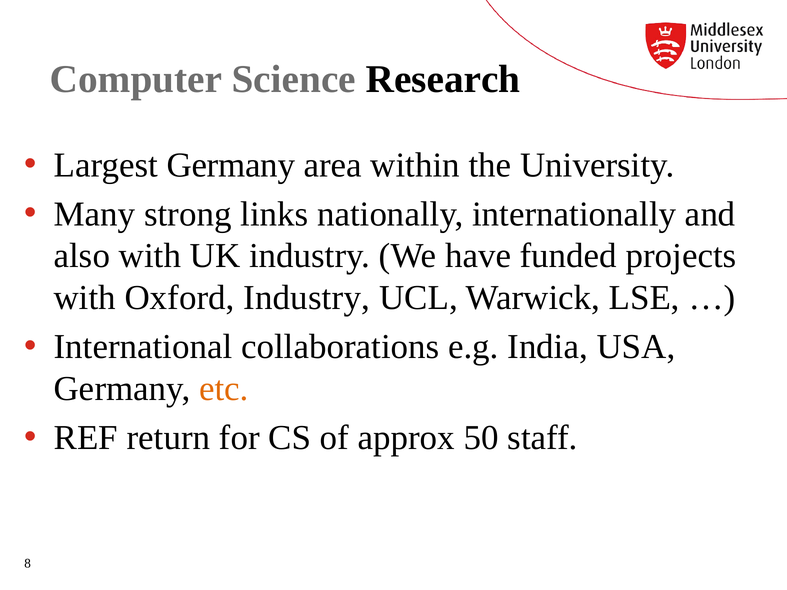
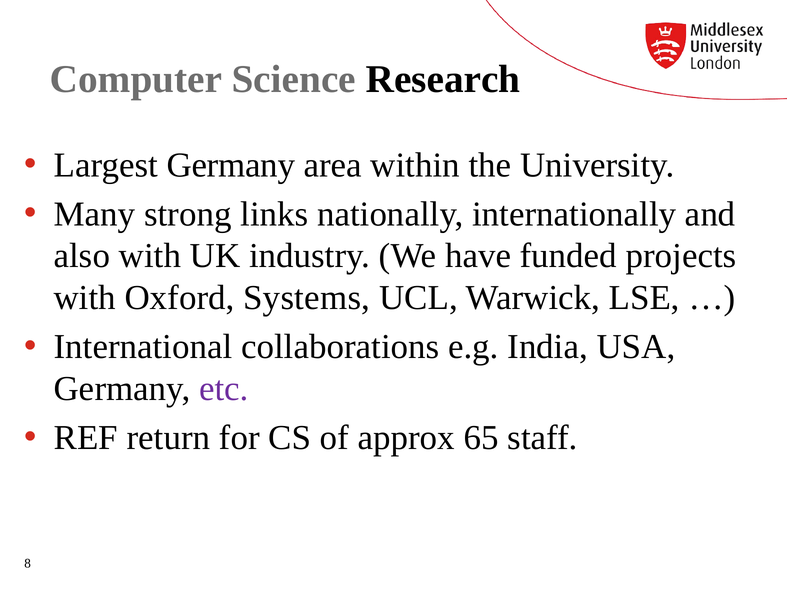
Oxford Industry: Industry -> Systems (307, 298)
etc colour: orange -> purple (224, 389)
50: 50 -> 65 (481, 438)
